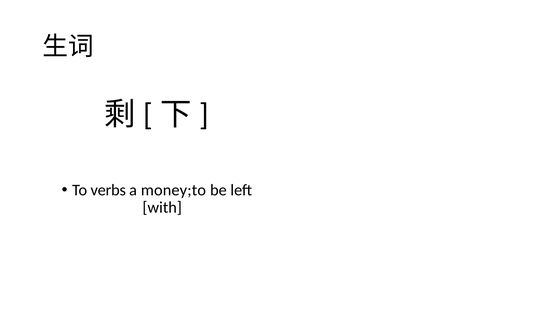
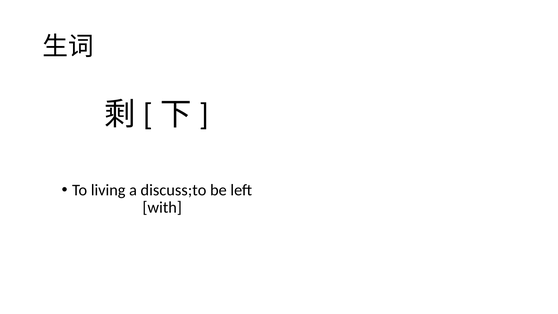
verbs: verbs -> living (108, 190)
money;to: money;to -> discuss;to (173, 190)
